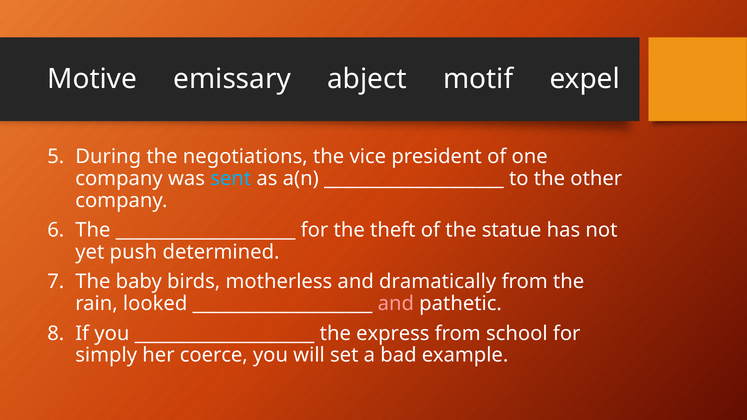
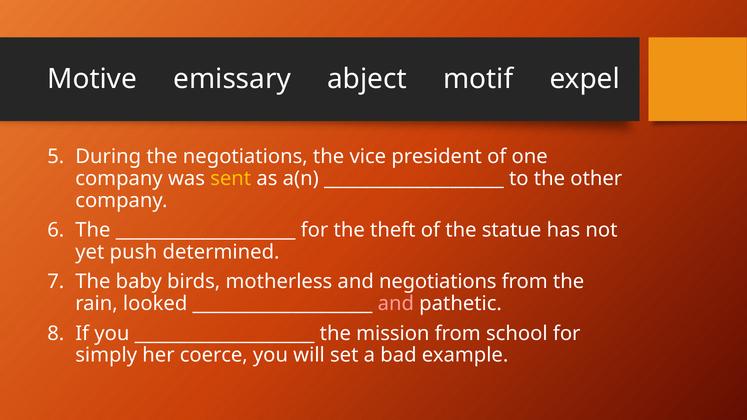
sent colour: light blue -> yellow (231, 179)
and dramatically: dramatically -> negotiations (438, 282)
express: express -> mission (393, 333)
